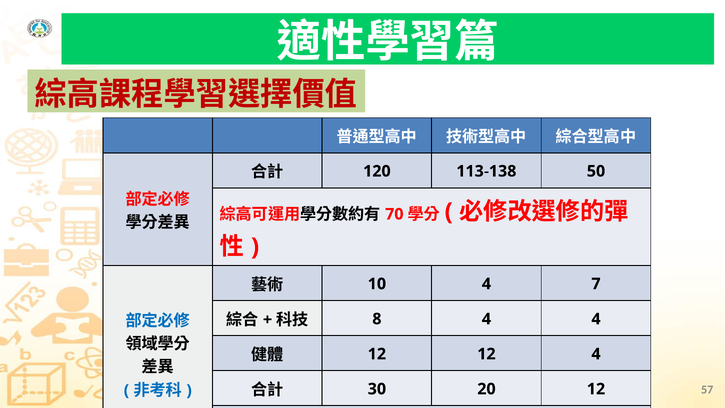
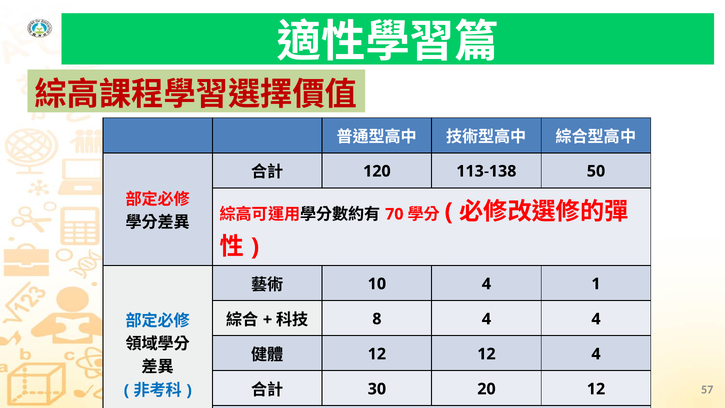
7: 7 -> 1 (596, 284)
